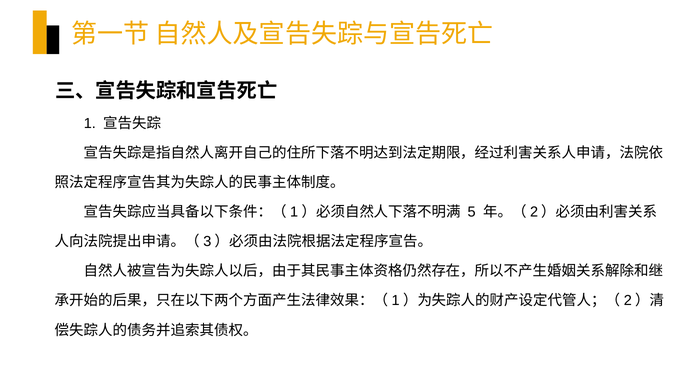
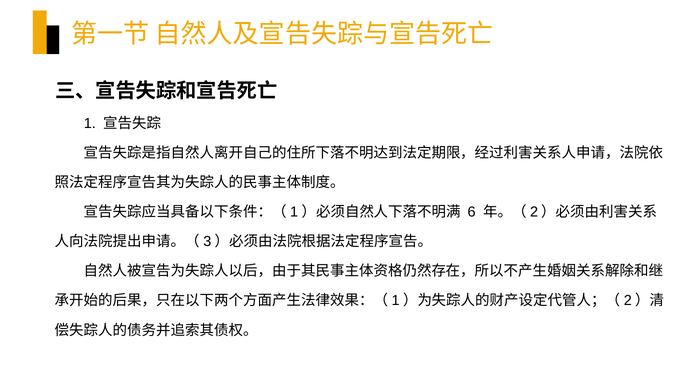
5: 5 -> 6 (472, 212)
